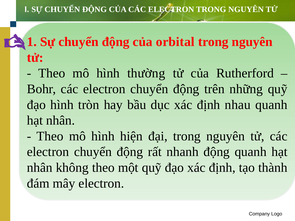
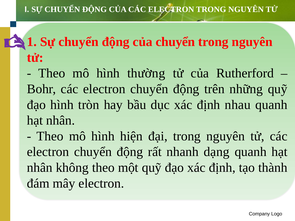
của orbital: orbital -> chuyển (175, 42)
nhanh động: động -> dạng (217, 152)
